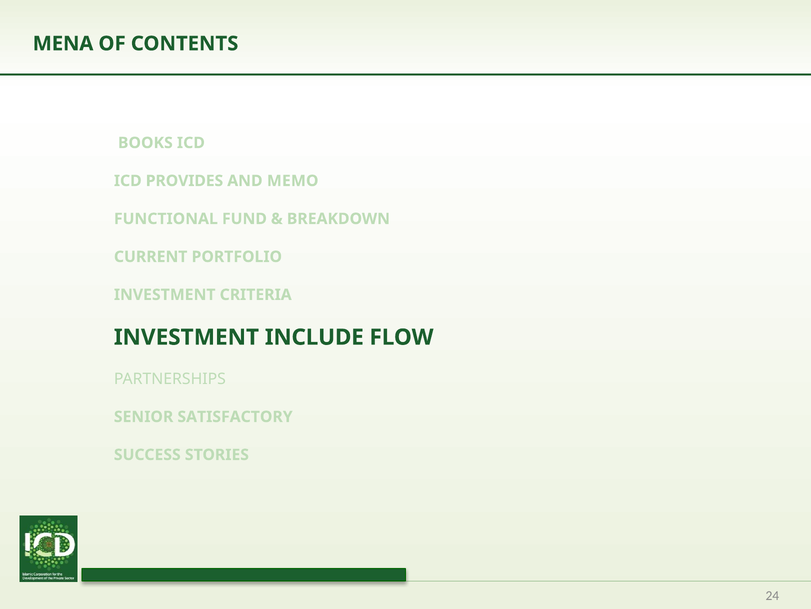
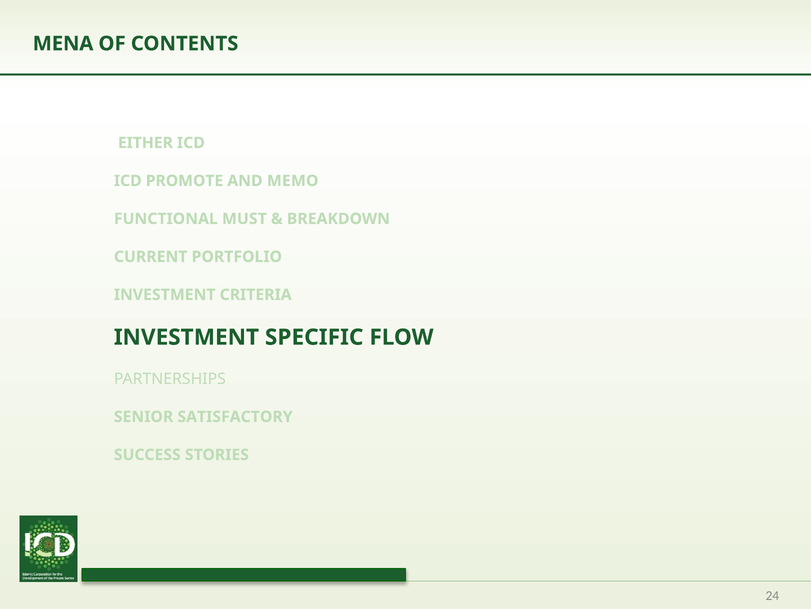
BOOKS: BOOKS -> EITHER (145, 143)
PROVIDES: PROVIDES -> PROMOTE (184, 181)
FUND: FUND -> MUST (244, 219)
INCLUDE: INCLUDE -> SPECIFIC (314, 337)
